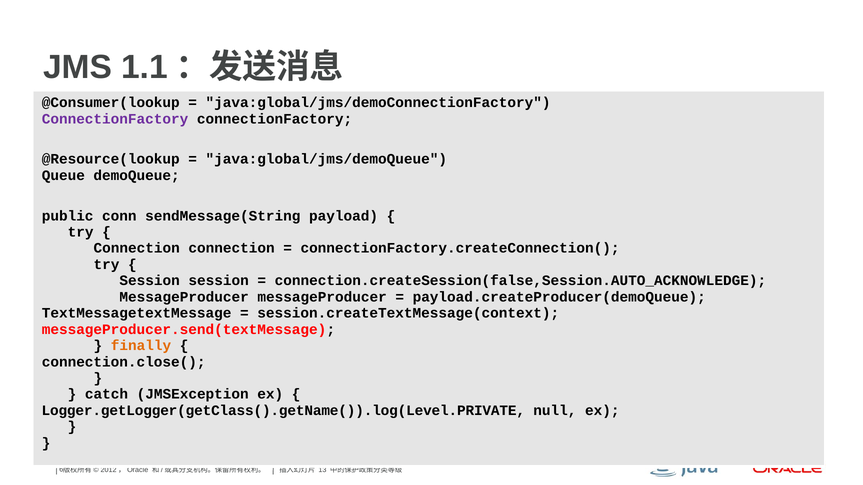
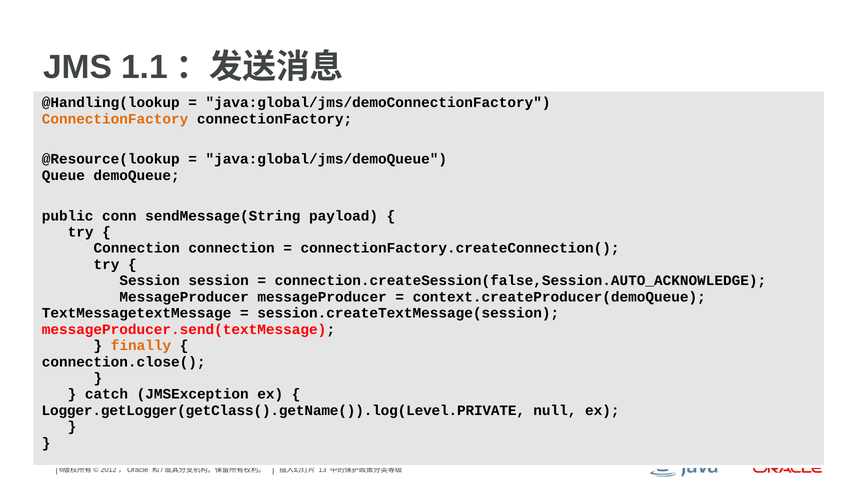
@Consumer(lookup: @Consumer(lookup -> @Handling(lookup (111, 103)
ConnectionFactory colour: purple -> orange (115, 119)
payload.createProducer(demoQueue: payload.createProducer(demoQueue -> context.createProducer(demoQueue (559, 297)
session.createTextMessage(context: session.createTextMessage(context -> session.createTextMessage(session (408, 313)
